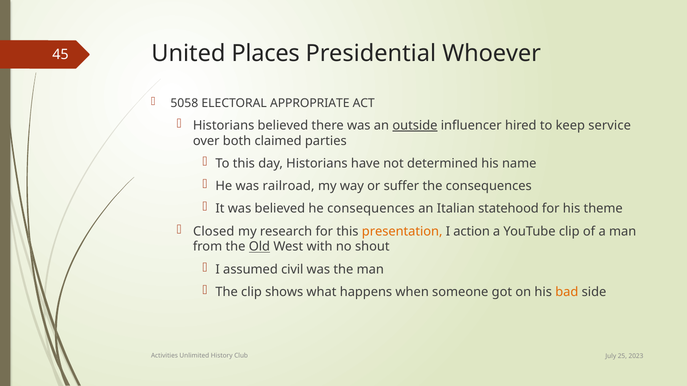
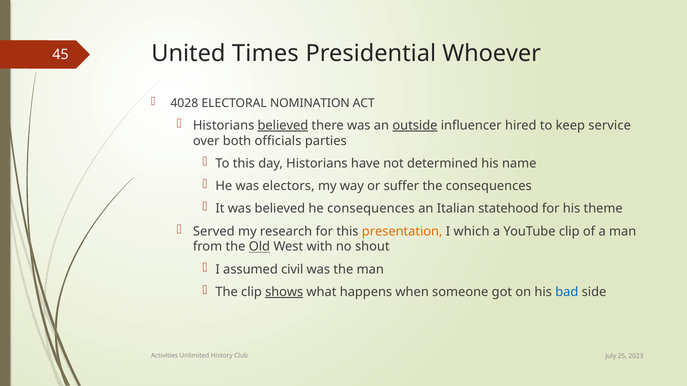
Places: Places -> Times (265, 54)
5058: 5058 -> 4028 (184, 103)
APPROPRIATE: APPROPRIATE -> NOMINATION (310, 103)
believed underline: none -> present (283, 126)
claimed: claimed -> officials (278, 141)
railroad: railroad -> electors (289, 186)
Closed: Closed -> Served (214, 232)
action: action -> which (472, 232)
shows underline: none -> present (284, 292)
bad colour: orange -> blue (567, 292)
